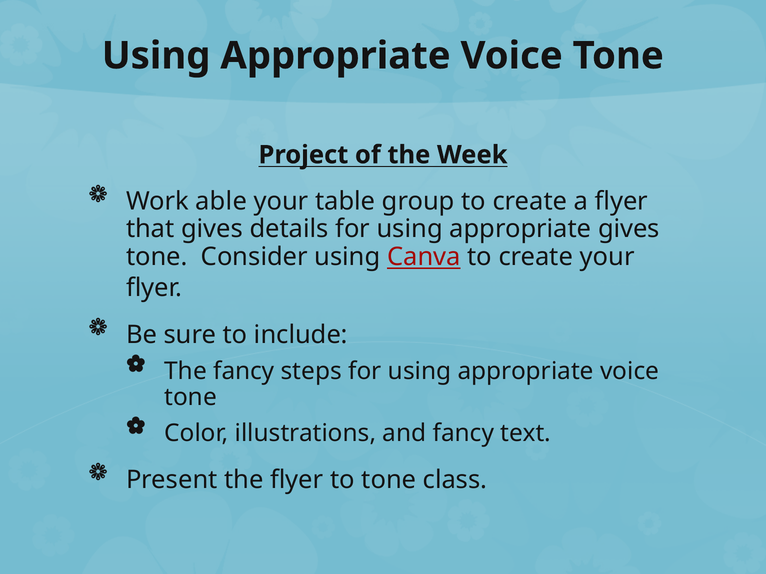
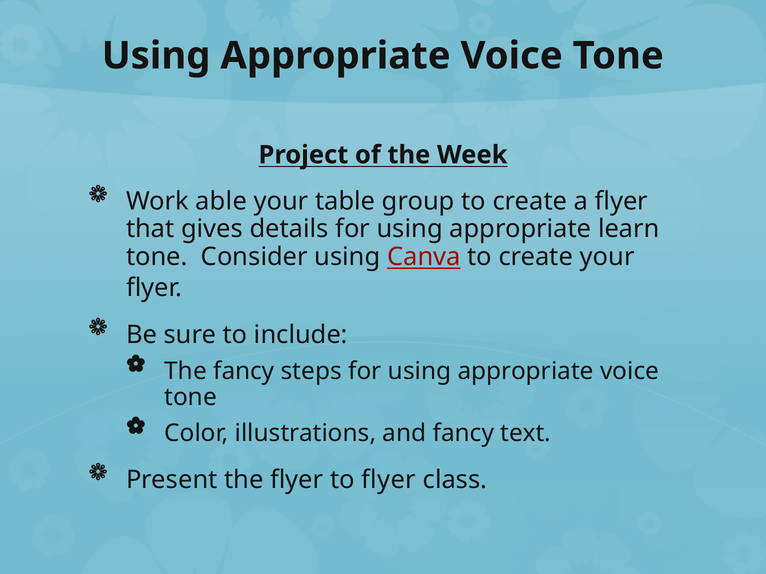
appropriate gives: gives -> learn (629, 229)
to tone: tone -> flyer (389, 480)
